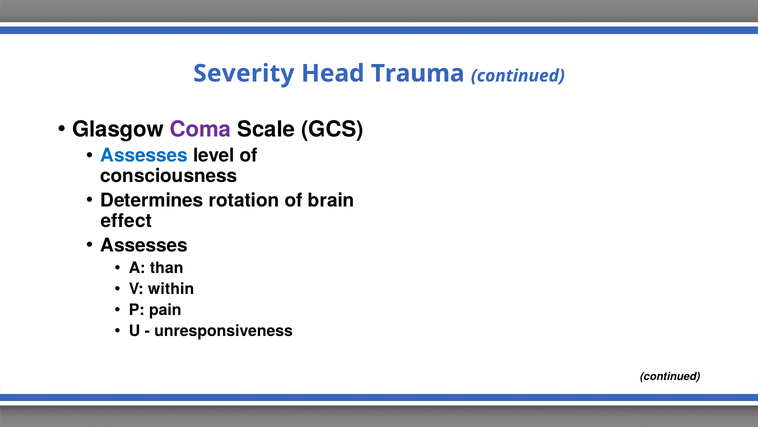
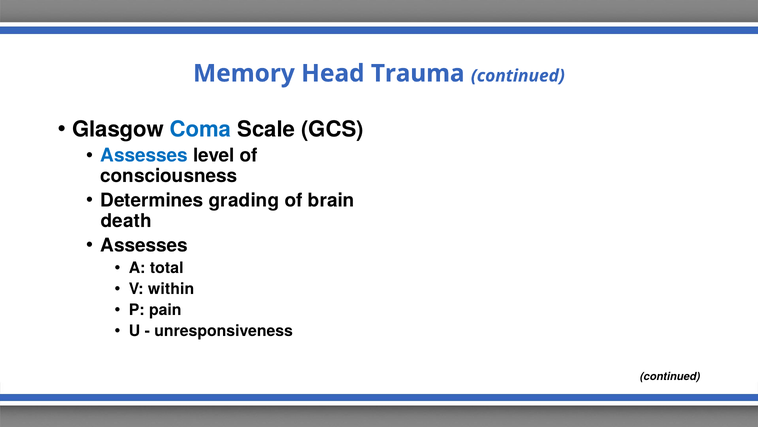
Severity: Severity -> Memory (244, 73)
Coma colour: purple -> blue (201, 129)
rotation: rotation -> grading (244, 200)
effect: effect -> death (126, 221)
than: than -> total (167, 268)
